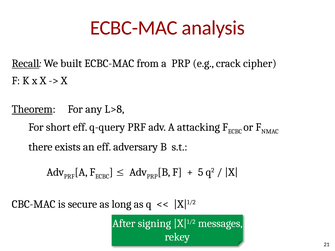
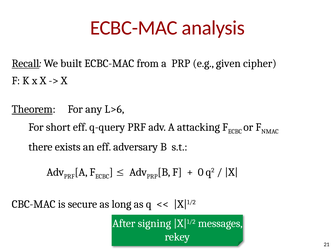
crack: crack -> given (228, 63)
L>8: L>8 -> L>6 (114, 109)
5: 5 -> 0 (201, 172)
